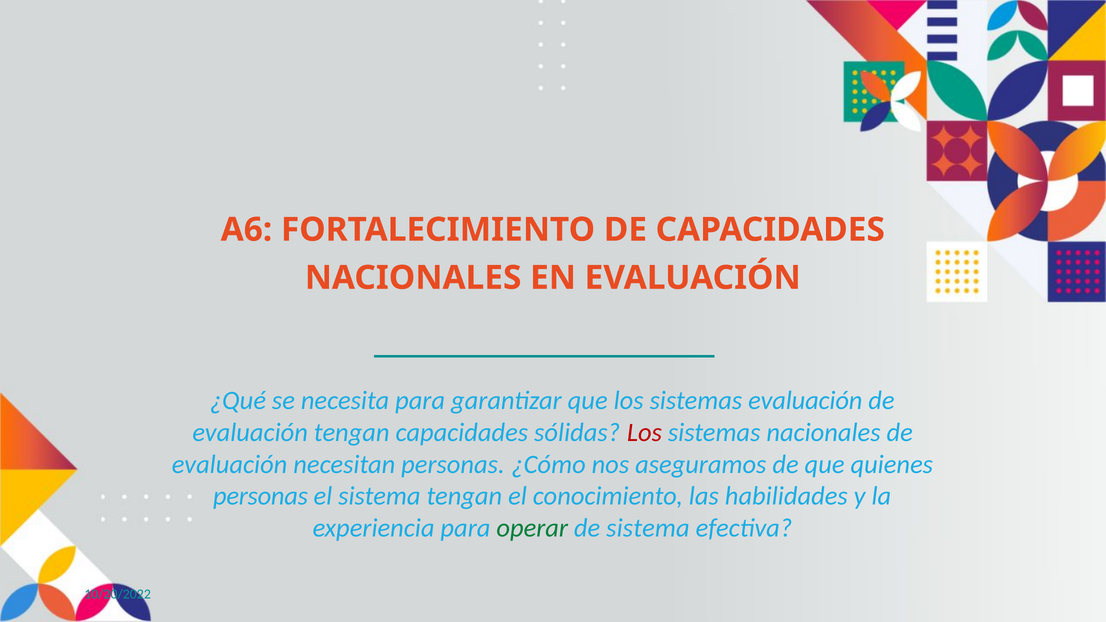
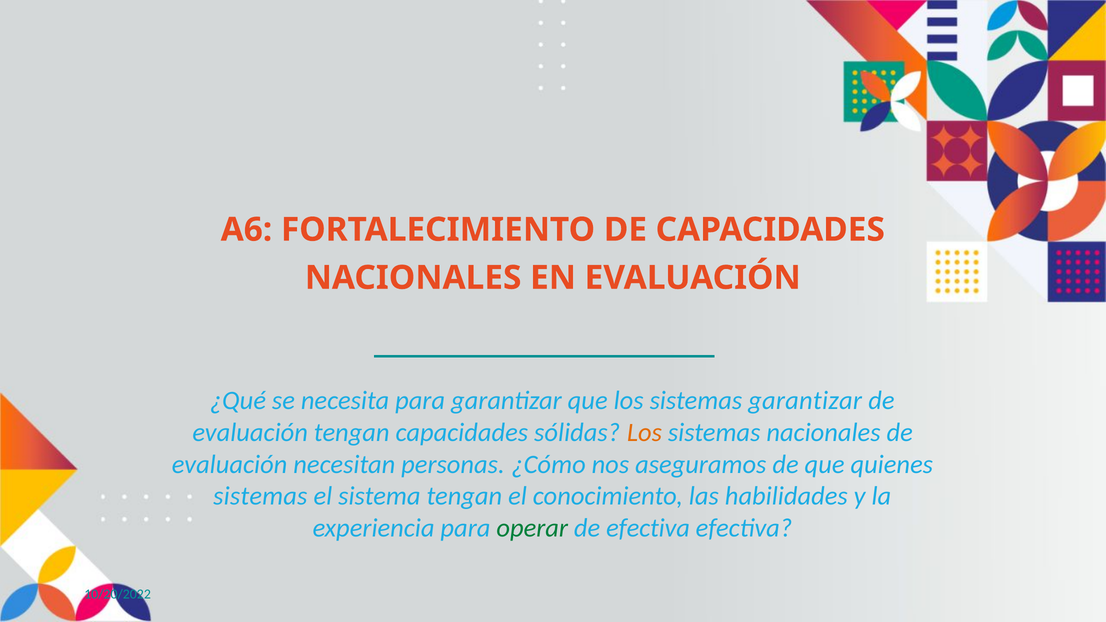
sistemas evaluación: evaluación -> garantizar (805, 401)
Los colour: red -> orange (644, 433)
personas: personas -> sistemas (260, 496)
de sistema: sistema -> efectiva (648, 528)
